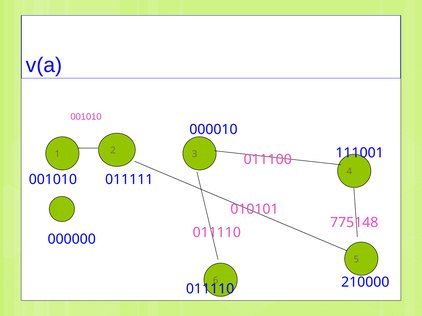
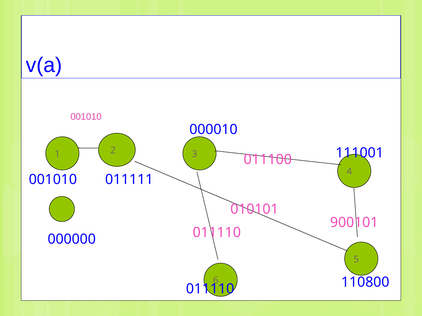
775148: 775148 -> 900101 (354, 223)
210000: 210000 -> 110800 (365, 283)
